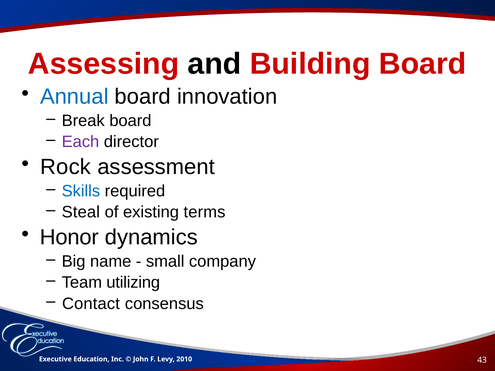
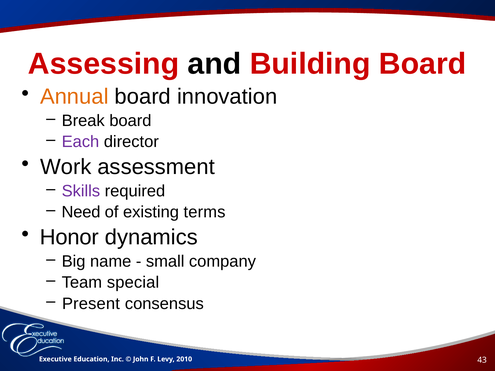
Annual colour: blue -> orange (74, 97)
Rock: Rock -> Work (66, 167)
Skills colour: blue -> purple (81, 191)
Steal: Steal -> Need (81, 212)
utilizing: utilizing -> special (133, 283)
Contact: Contact -> Present (91, 304)
